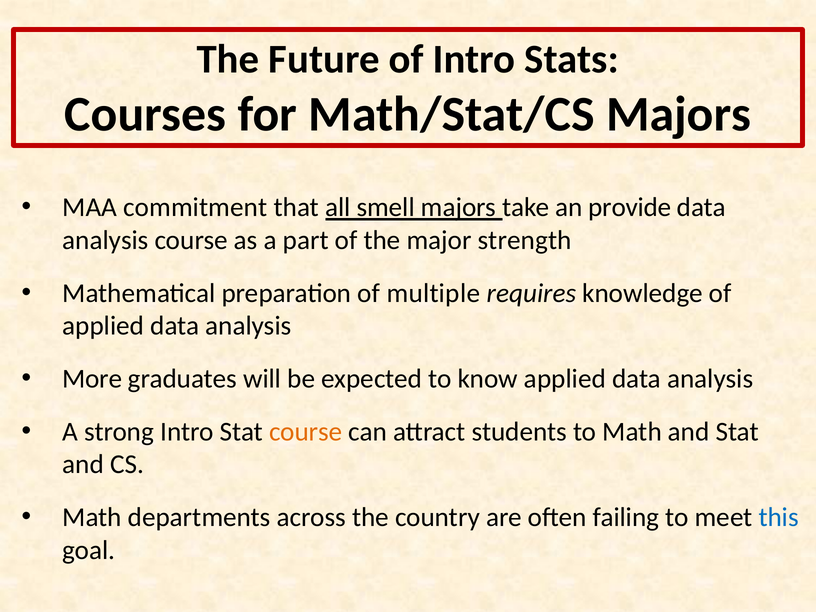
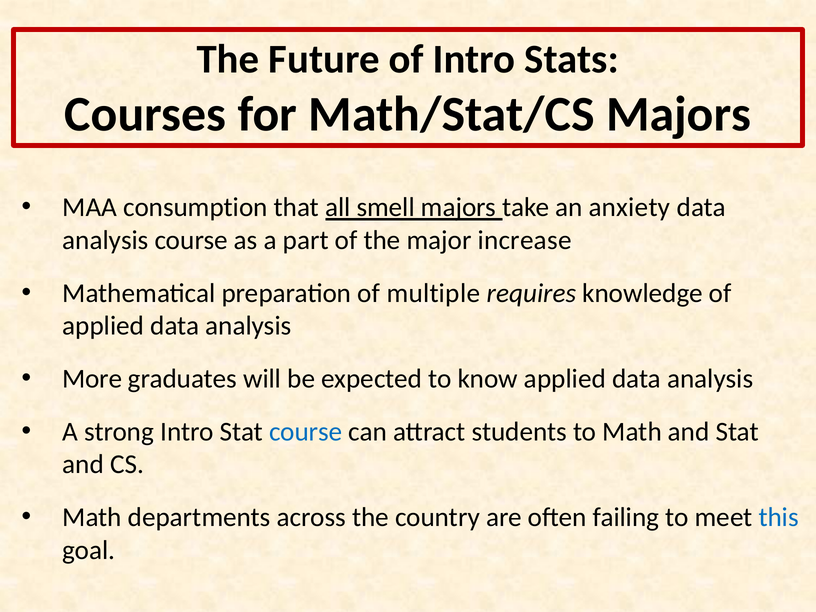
commitment: commitment -> consumption (195, 207)
provide: provide -> anxiety (629, 207)
strength: strength -> increase (525, 240)
course colour: orange -> blue (306, 432)
